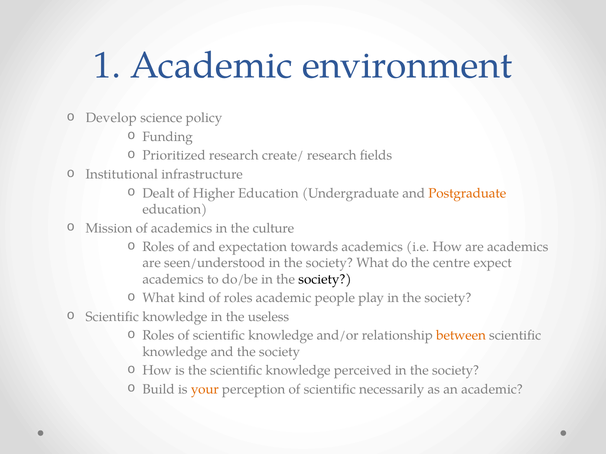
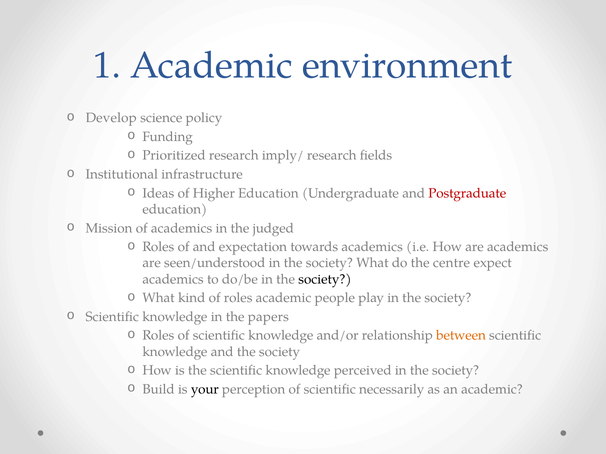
create/: create/ -> imply/ (283, 156)
Dealt: Dealt -> Ideas (158, 193)
Postgraduate colour: orange -> red (467, 193)
culture: culture -> judged (273, 228)
useless: useless -> papers (268, 317)
your colour: orange -> black (205, 390)
